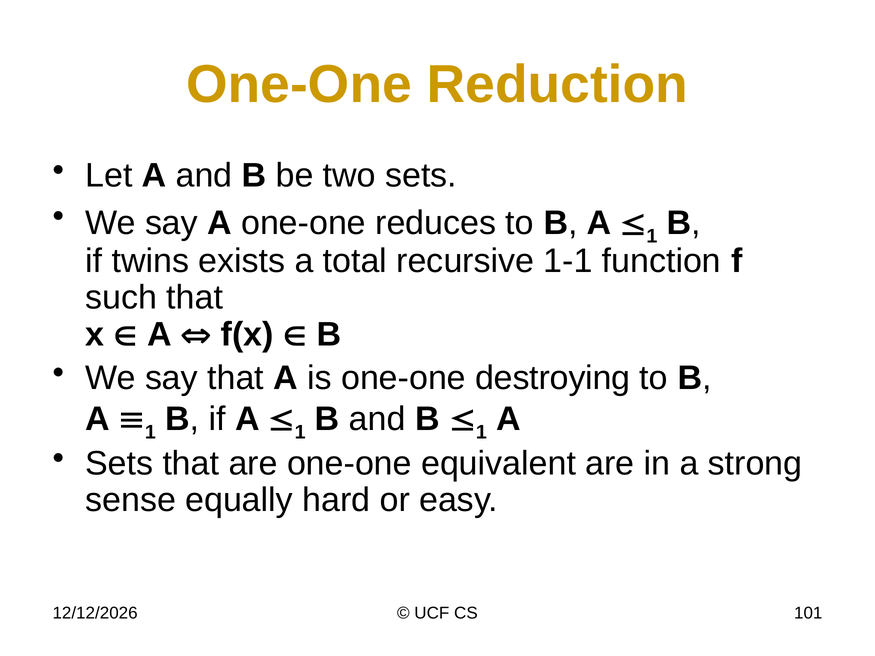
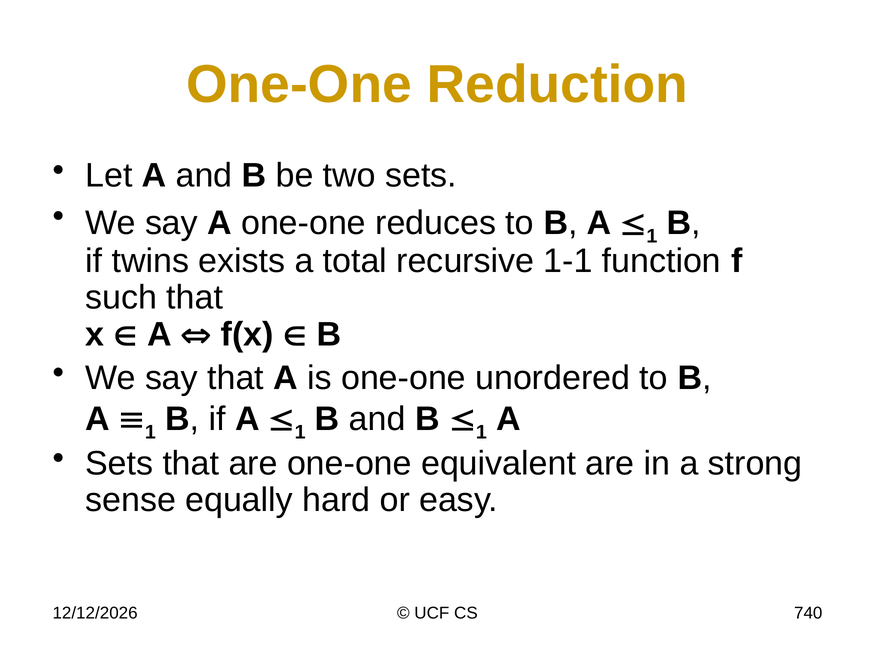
destroying: destroying -> unordered (553, 378)
101: 101 -> 740 (808, 613)
